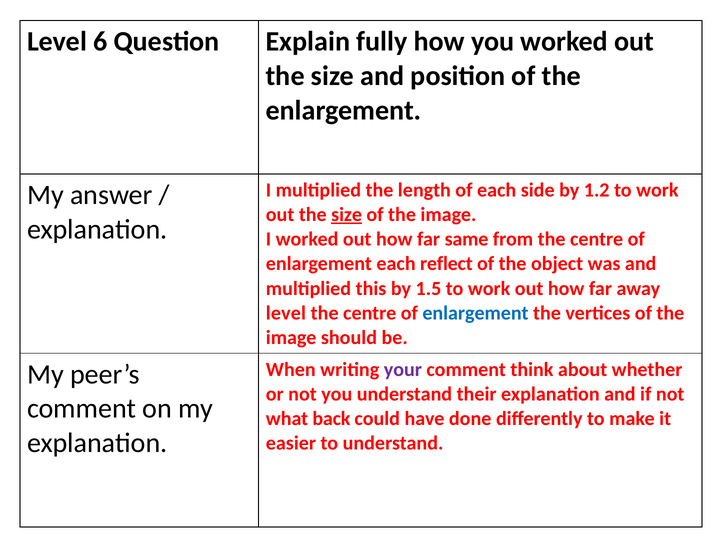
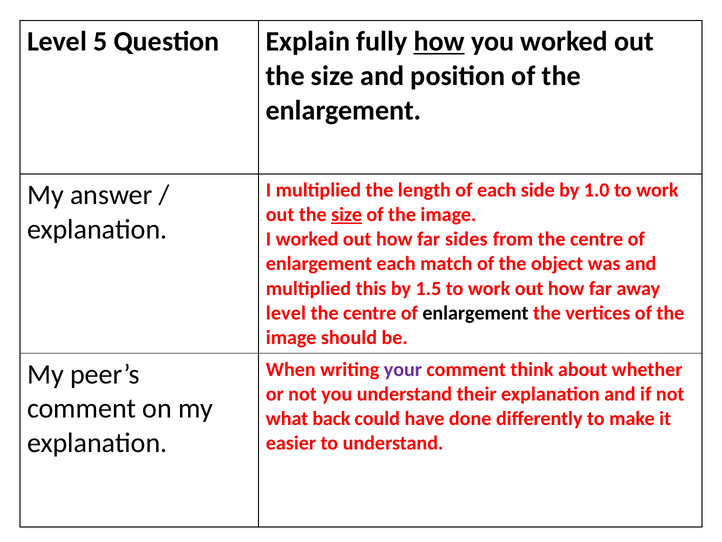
6: 6 -> 5 (100, 42)
how underline: none -> present (439, 42)
1.2: 1.2 -> 1.0 (597, 190)
same: same -> sides (466, 239)
reflect: reflect -> match (446, 264)
enlargement colour: blue -> black (475, 313)
